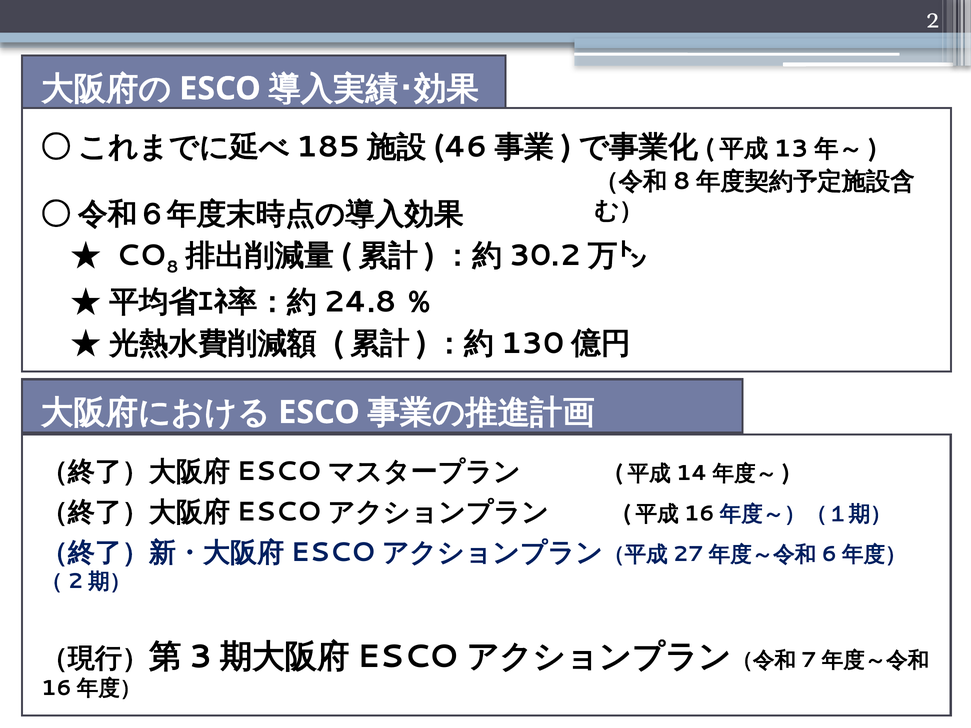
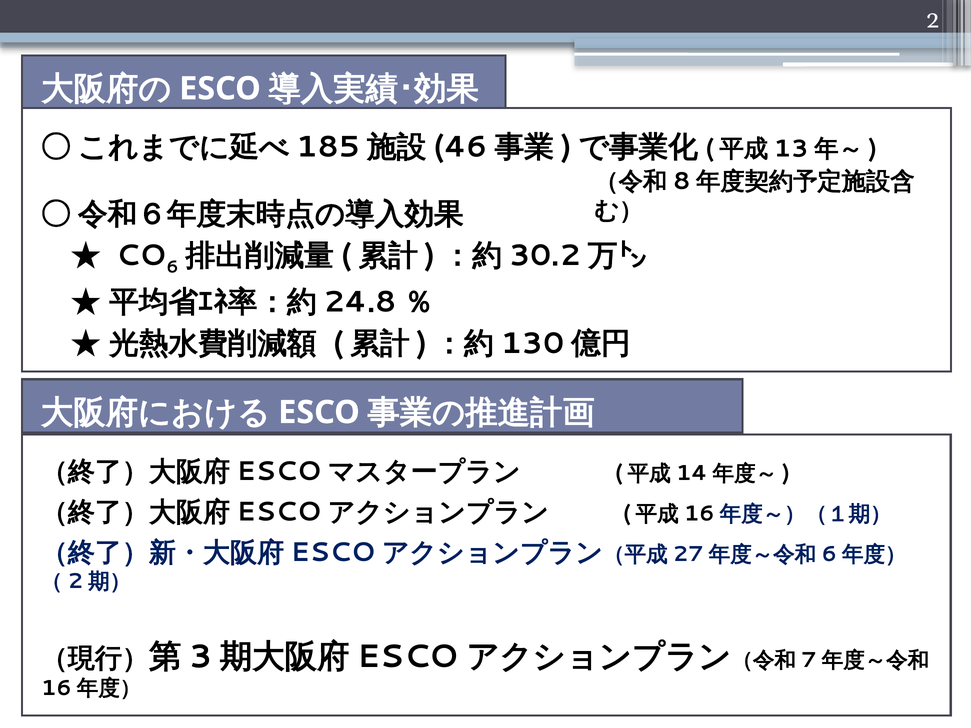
8: 8 -> 6 (173, 267)
